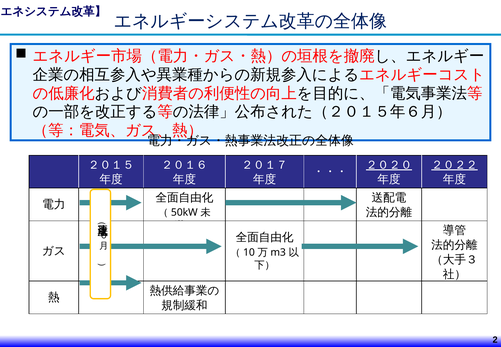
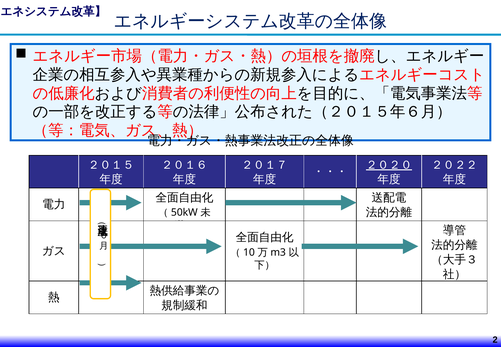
２０２２ underline: present -> none (454, 165)
